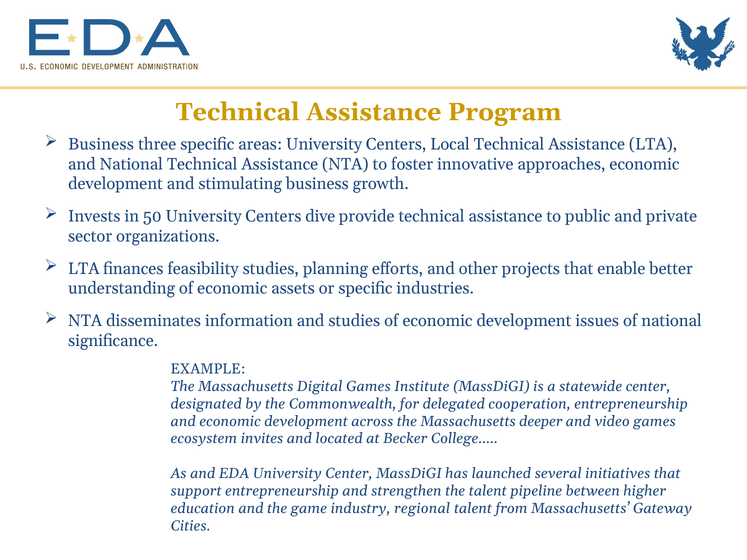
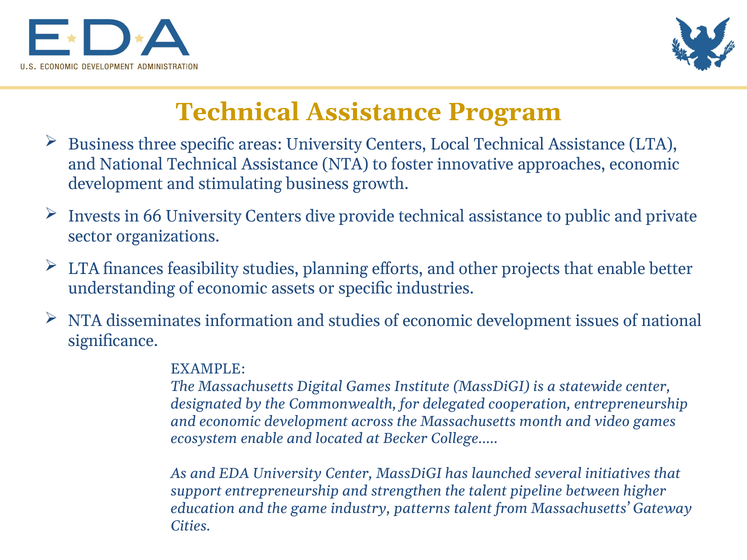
50: 50 -> 66 (152, 216)
deeper: deeper -> month (541, 421)
ecosystem invites: invites -> enable (262, 439)
regional: regional -> patterns (422, 509)
